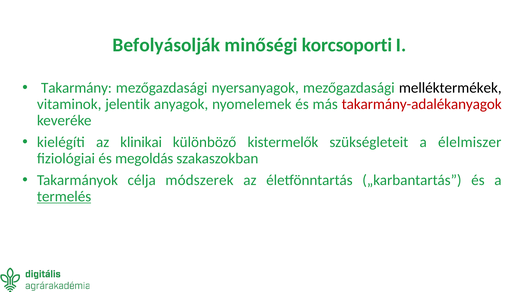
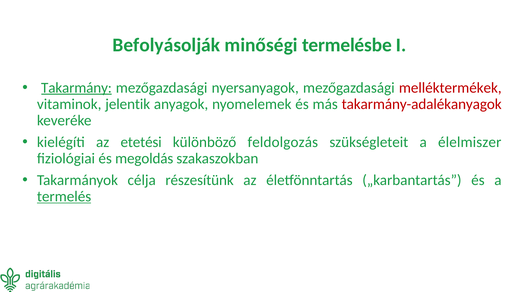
korcsoporti: korcsoporti -> termelésbe (347, 45)
Takarmány underline: none -> present (76, 88)
melléktermékek colour: black -> red (450, 88)
klinikai: klinikai -> etetési (141, 142)
kistermelők: kistermelők -> feldolgozás (283, 142)
módszerek: módszerek -> részesítünk (200, 180)
